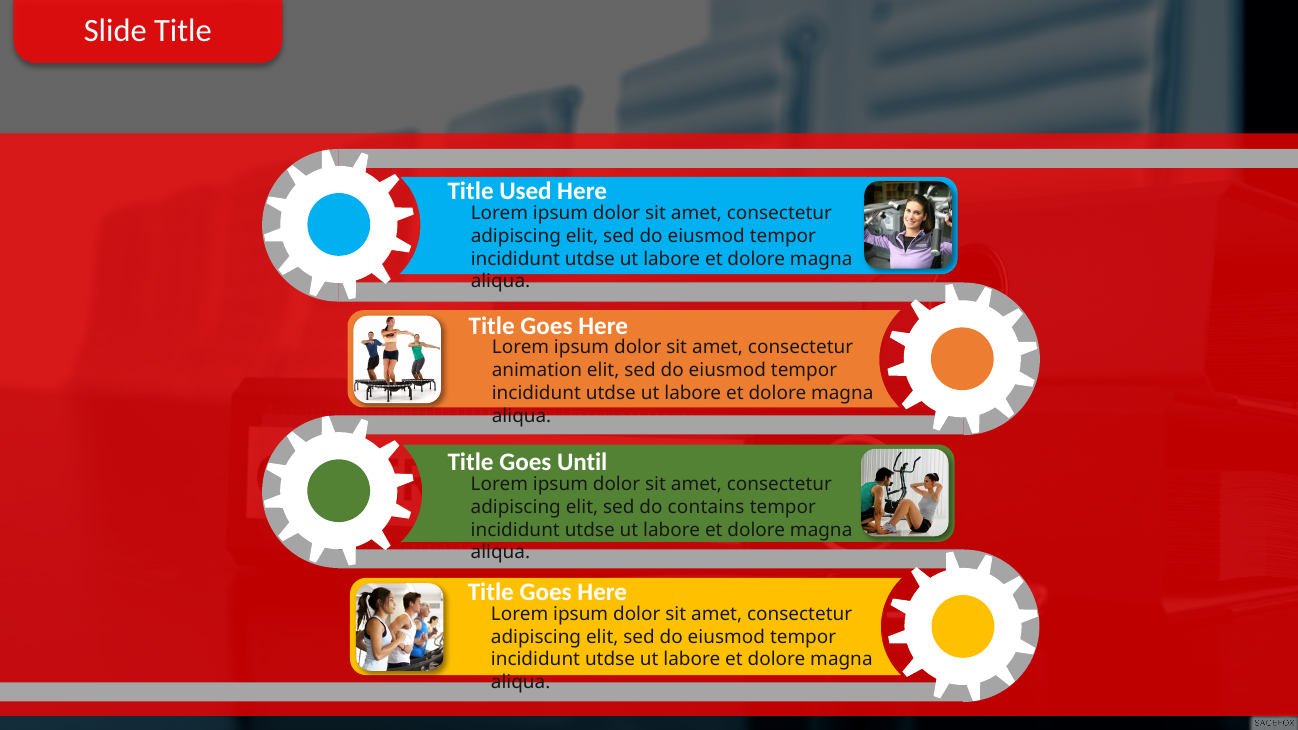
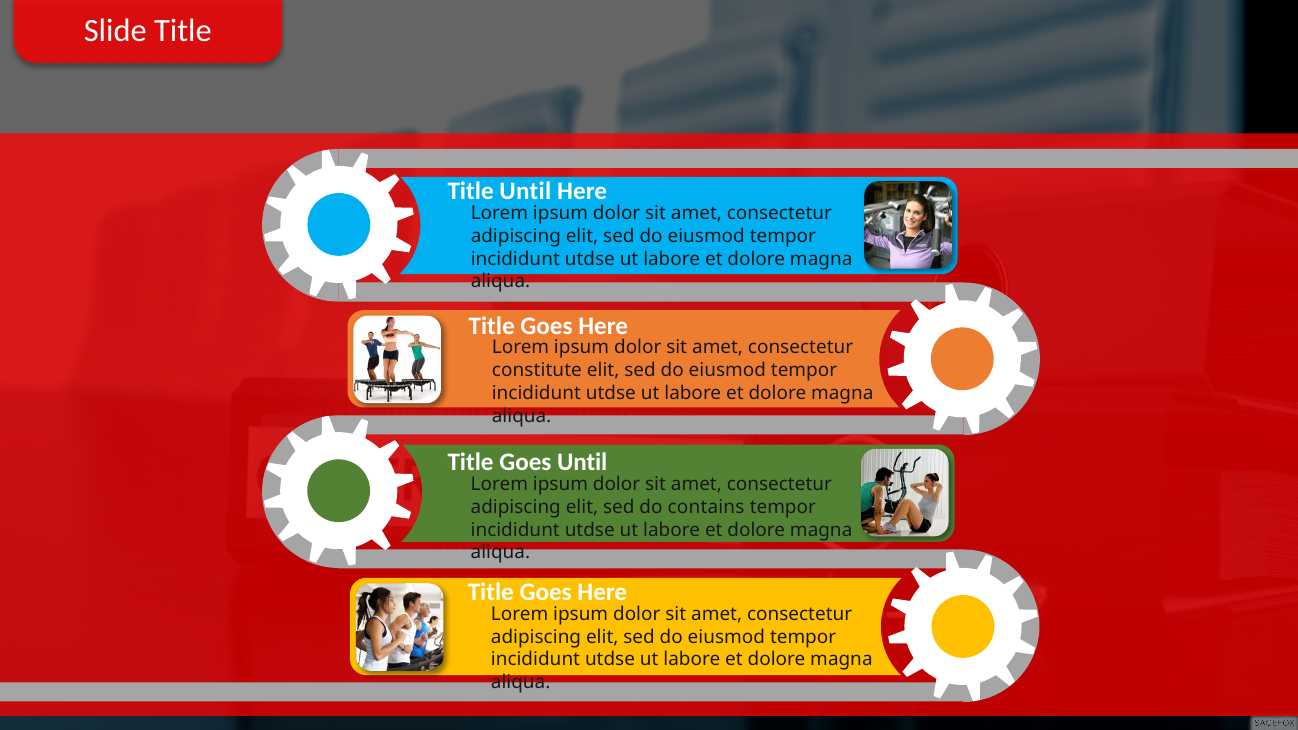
Title Used: Used -> Until (525, 191)
animation: animation -> constitute (537, 370)
